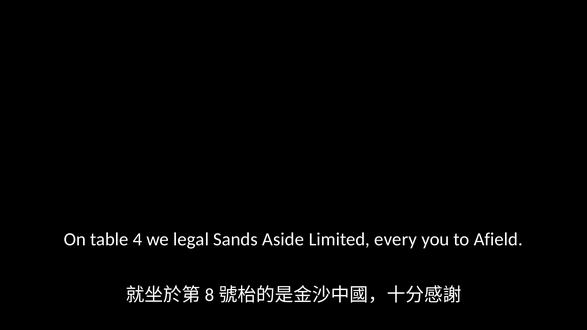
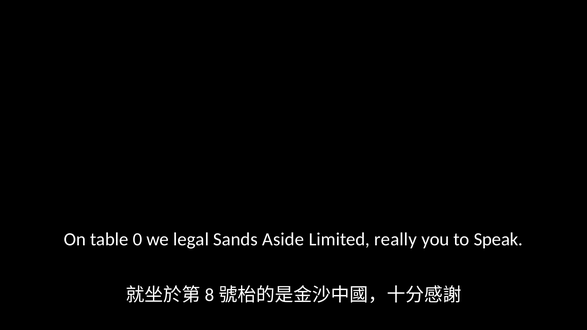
4: 4 -> 0 (137, 239)
every: every -> really (396, 239)
Afield: Afield -> Speak (498, 239)
